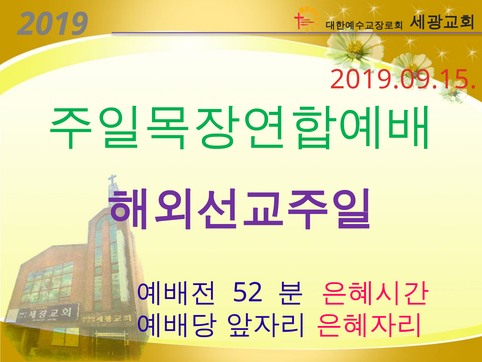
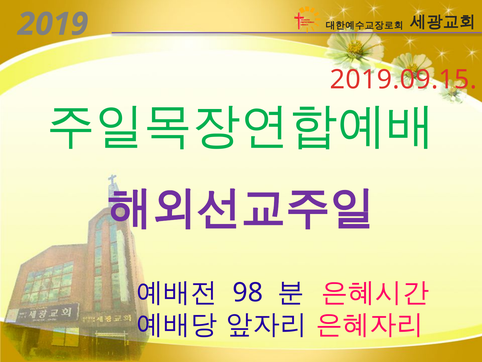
52: 52 -> 98 (248, 292)
